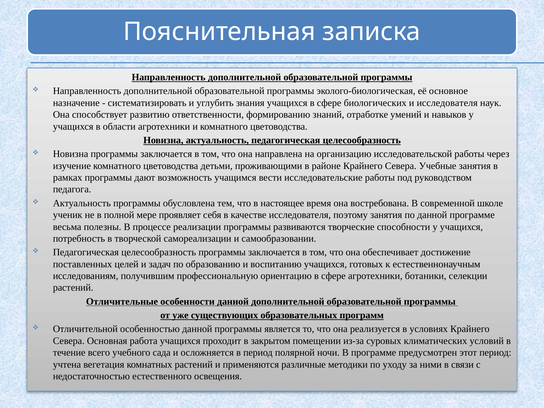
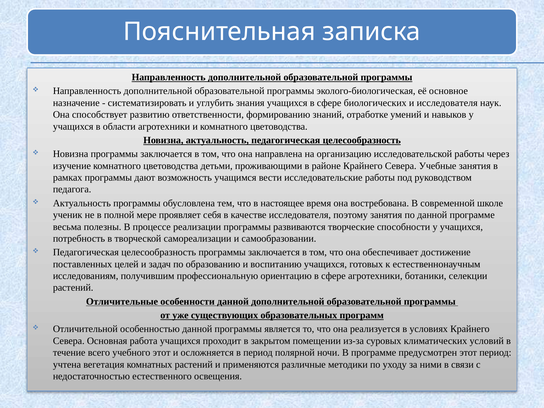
учебного сада: сада -> этот (162, 353)
